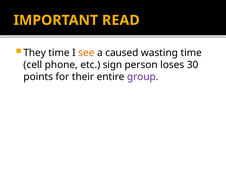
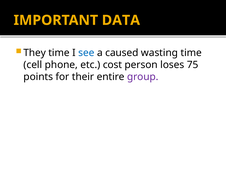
READ: READ -> DATA (121, 20)
see colour: orange -> blue (86, 53)
sign: sign -> cost (112, 65)
30: 30 -> 75 (193, 65)
